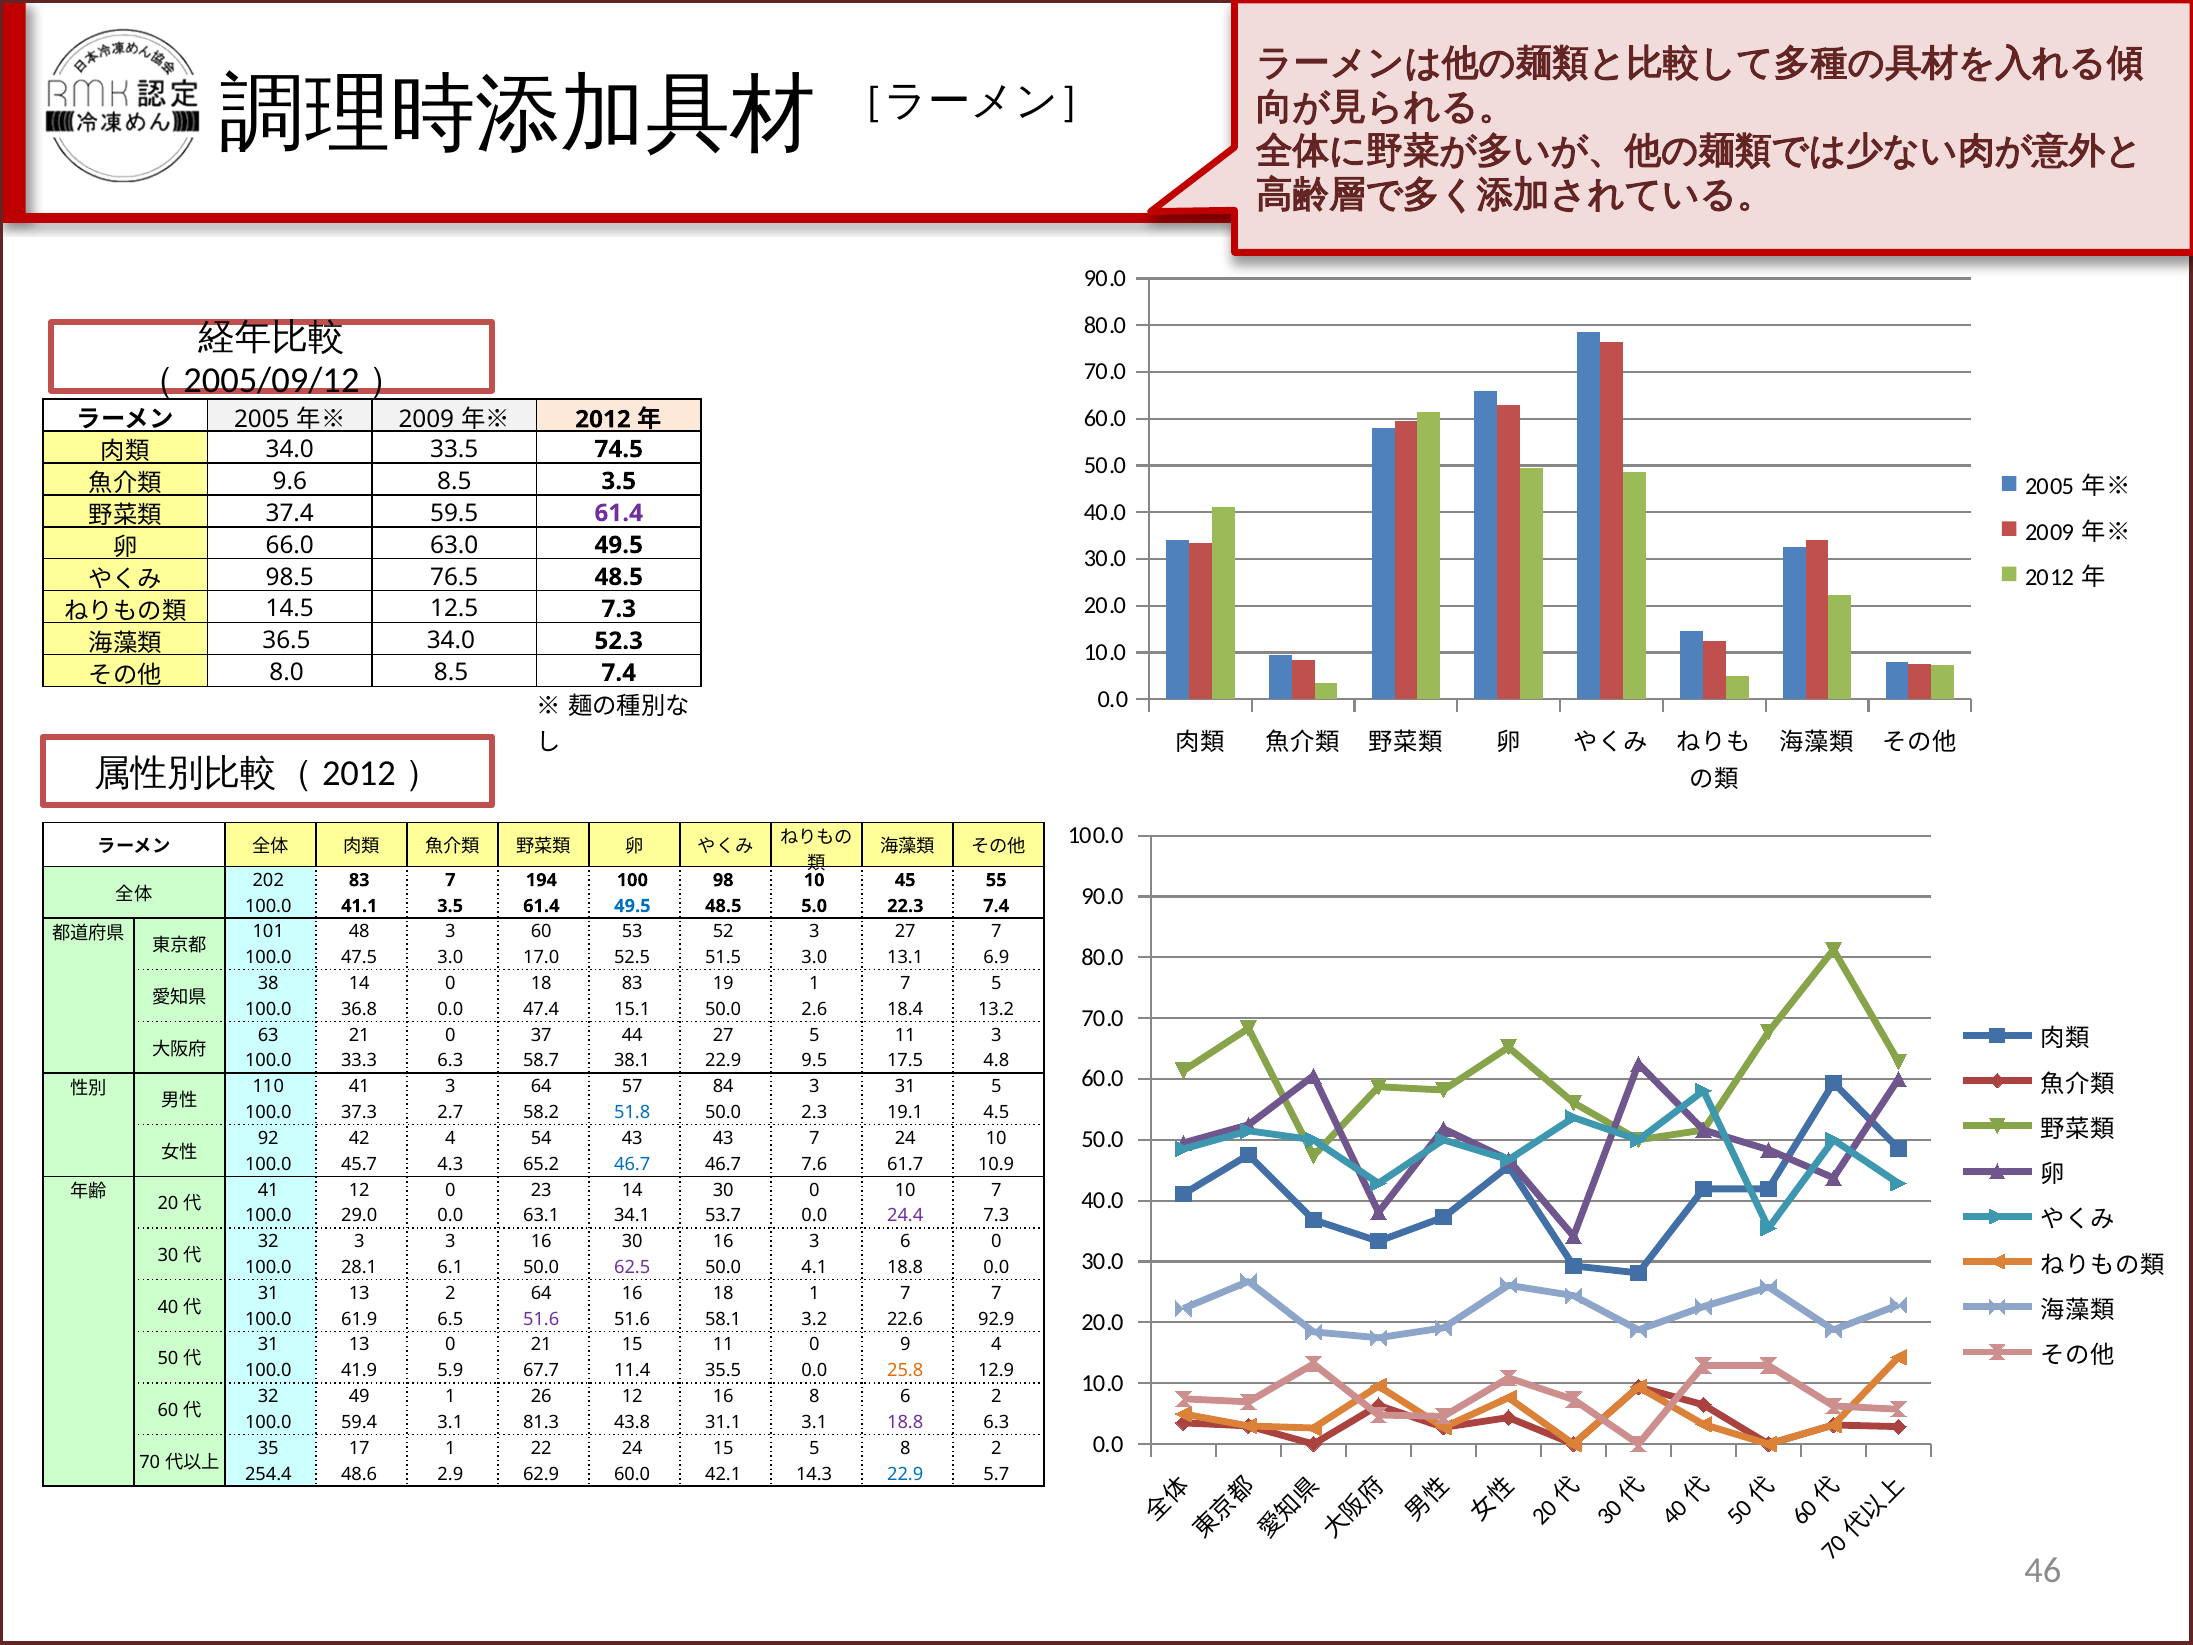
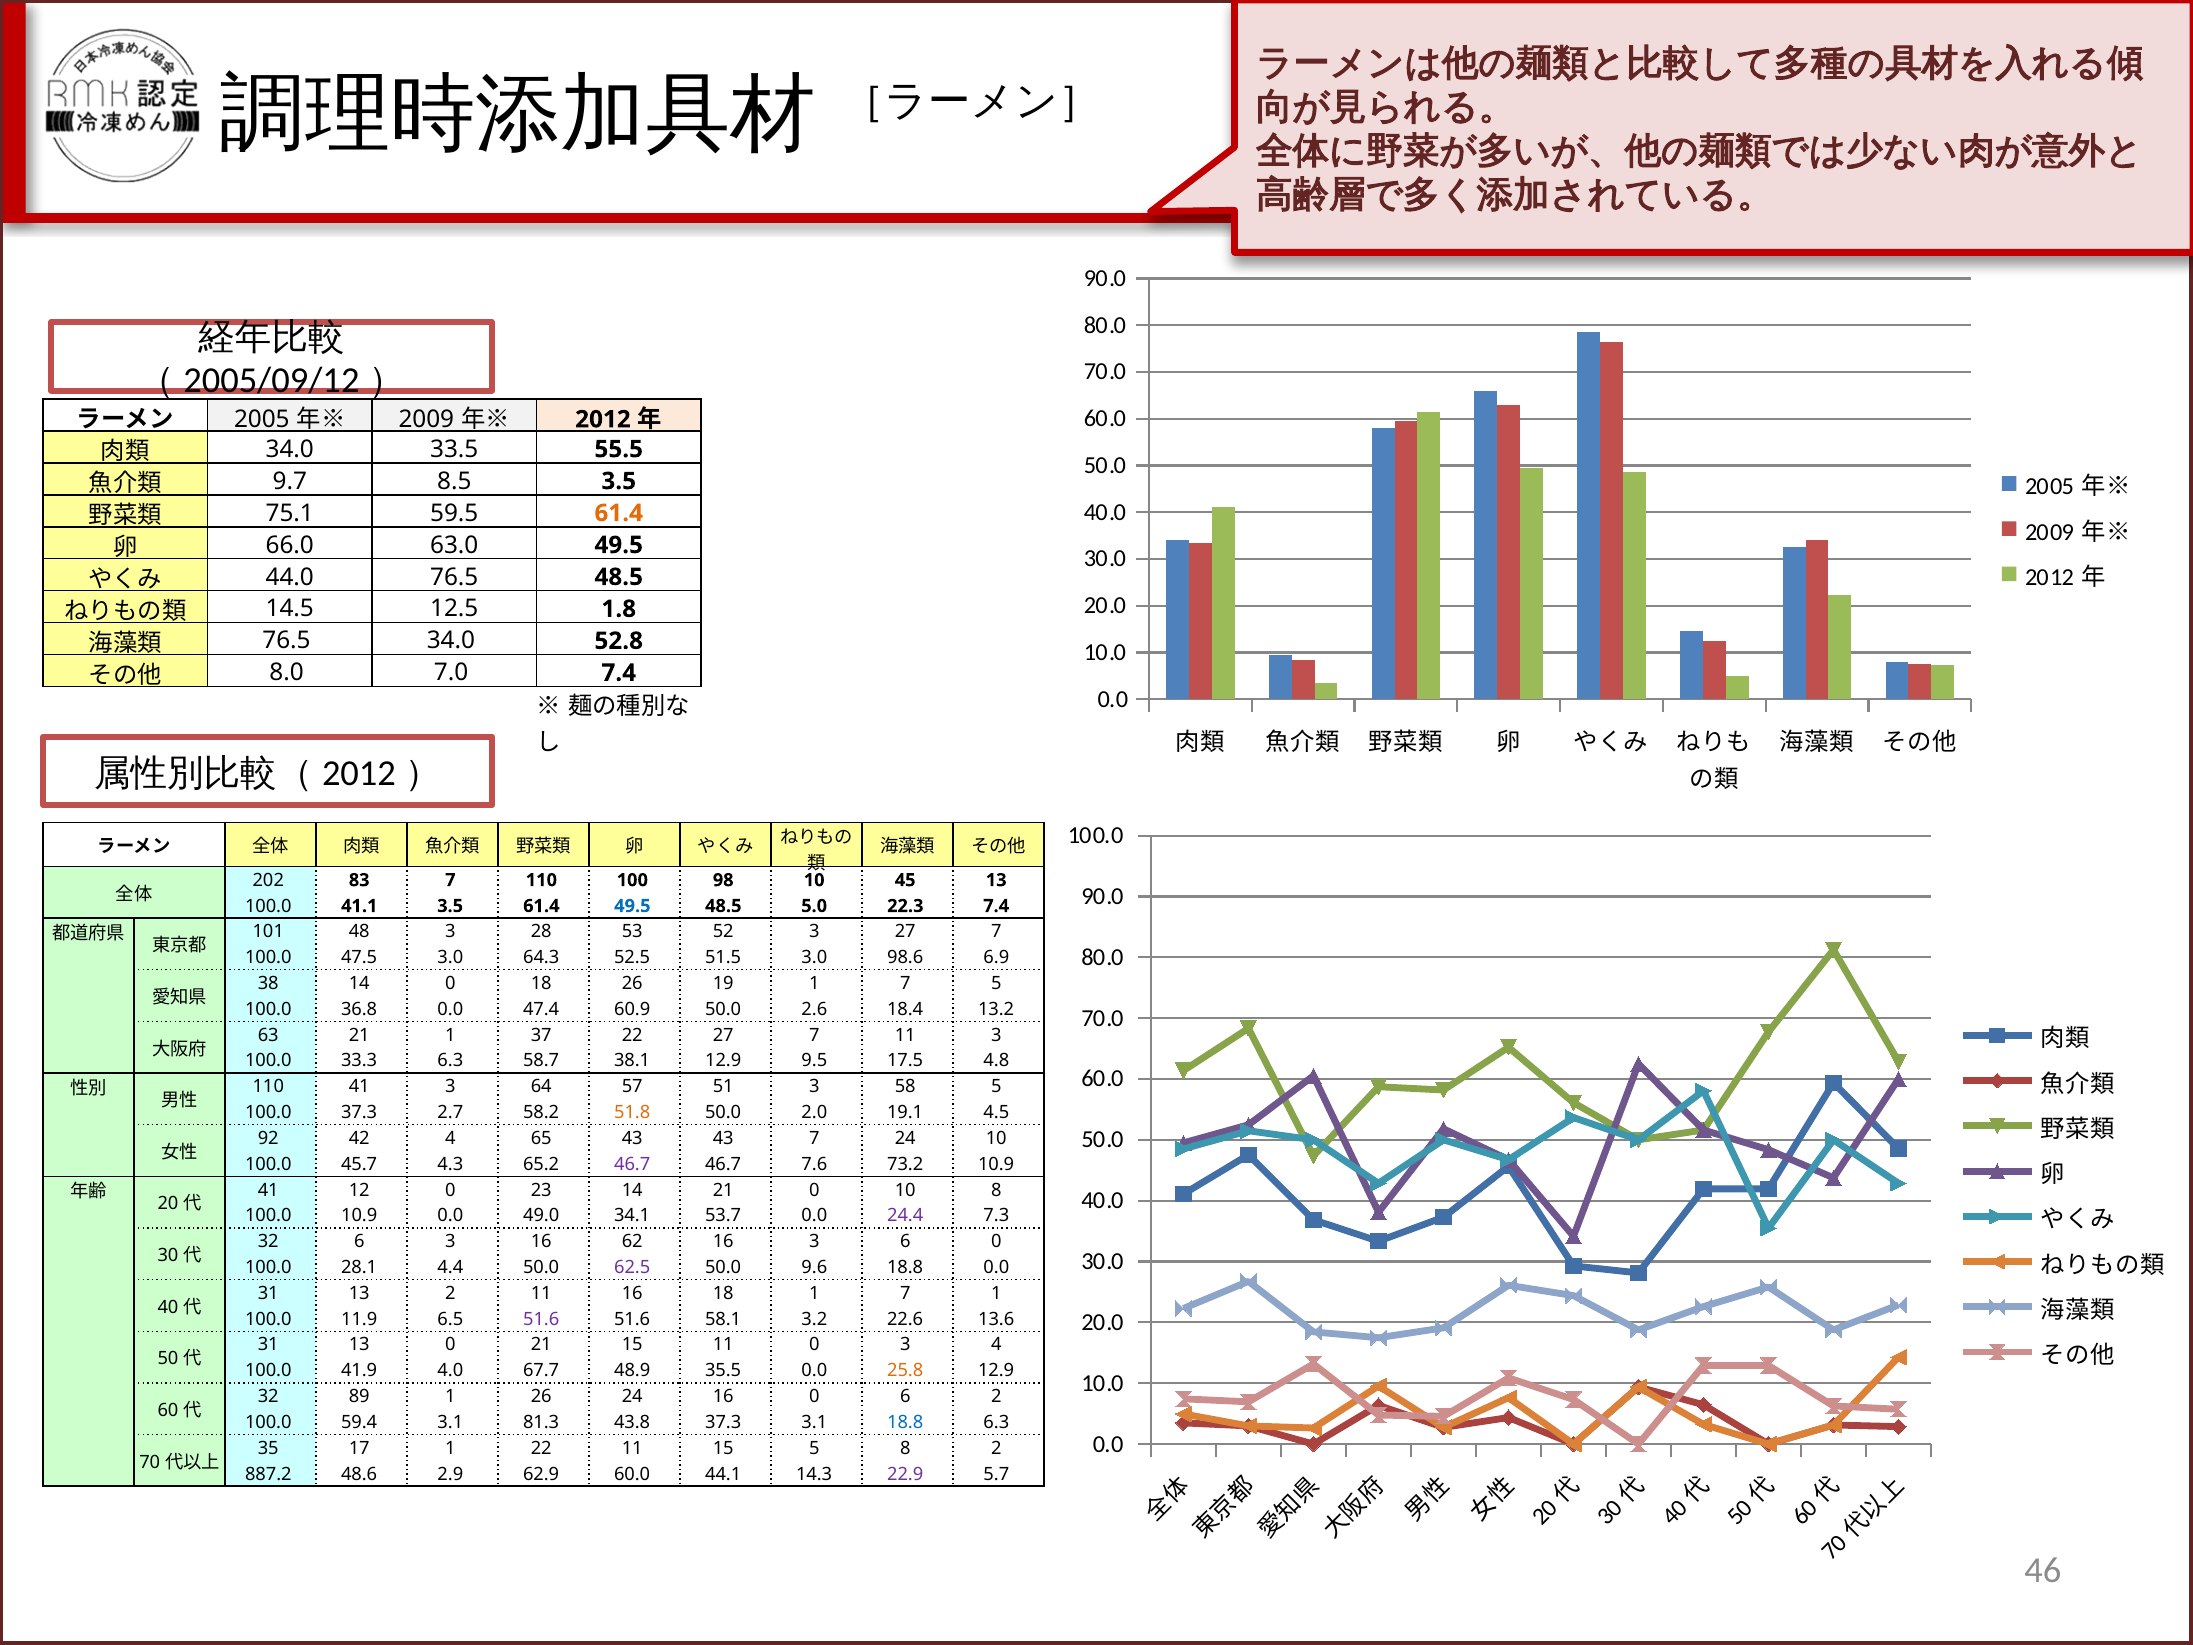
74.5: 74.5 -> 55.5 (619, 449)
9.6: 9.6 -> 9.7 (290, 481)
37.4: 37.4 -> 75.1 (290, 513)
61.4 colour: purple -> orange (619, 513)
98.5: 98.5 -> 44.0 (290, 577)
12.5 7.3: 7.3 -> 1.8 (619, 609)
36.5: 36.5 -> 76.5 (287, 641)
52.3: 52.3 -> 52.8 (619, 641)
8.0 8.5: 8.5 -> 7.0 (451, 673)
7 194: 194 -> 110 (541, 880)
45 55: 55 -> 13 (996, 880)
3 60: 60 -> 28 (541, 932)
17.0: 17.0 -> 64.3 (541, 957)
13.1: 13.1 -> 98.6 (905, 957)
18 83: 83 -> 26 (632, 983)
15.1: 15.1 -> 60.9 (632, 1009)
21 0: 0 -> 1 (450, 1035)
37 44: 44 -> 22 (632, 1035)
5: 5 -> 7 (814, 1035)
38.1 22.9: 22.9 -> 12.9 (723, 1061)
84: 84 -> 51 (723, 1087)
3 31: 31 -> 58 (905, 1087)
51.8 colour: blue -> orange (632, 1112)
2.3: 2.3 -> 2.0 (814, 1112)
54: 54 -> 65 (541, 1138)
46.7 colour: blue -> purple (632, 1164)
61.7: 61.7 -> 73.2 (905, 1164)
14 30: 30 -> 21 (723, 1190)
10 7: 7 -> 8 (996, 1190)
100.0 29.0: 29.0 -> 10.9 (359, 1216)
63.1: 63.1 -> 49.0 (541, 1216)
32 3: 3 -> 6 (359, 1241)
16 30: 30 -> 62 (632, 1241)
6.1: 6.1 -> 4.4 (450, 1267)
4.1: 4.1 -> 9.6 (814, 1267)
2 64: 64 -> 11 (541, 1293)
7 7: 7 -> 1 (996, 1293)
61.9: 61.9 -> 11.9 (359, 1319)
92.9: 92.9 -> 13.6 (996, 1319)
0 9: 9 -> 3 (905, 1345)
5.9: 5.9 -> 4.0 (450, 1371)
11.4: 11.4 -> 48.9 (632, 1371)
49: 49 -> 89 (359, 1396)
26 12: 12 -> 24 (632, 1396)
16 8: 8 -> 0 (814, 1396)
43.8 31.1: 31.1 -> 37.3 (723, 1422)
18.8 colour: purple -> blue (905, 1422)
22 24: 24 -> 11 (632, 1448)
254.4: 254.4 -> 887.2 (268, 1474)
42.1: 42.1 -> 44.1 (723, 1474)
22.9 colour: blue -> purple (905, 1474)
